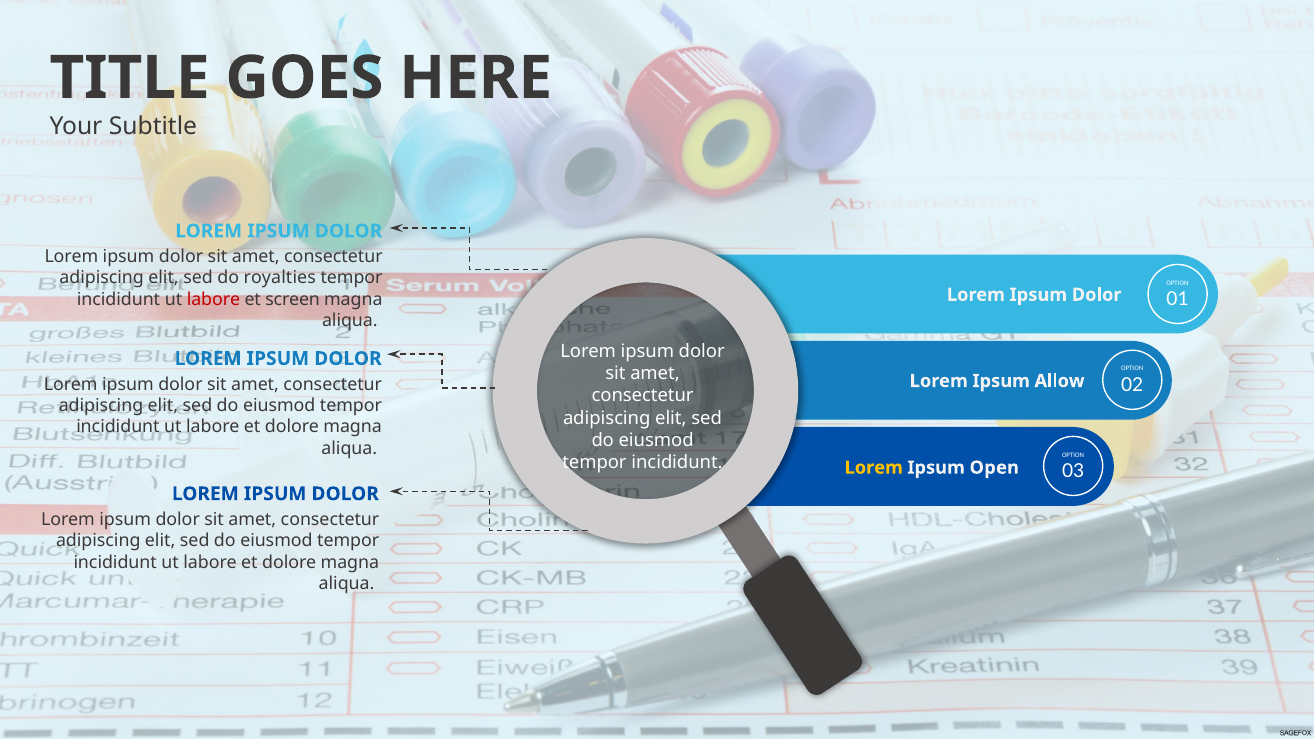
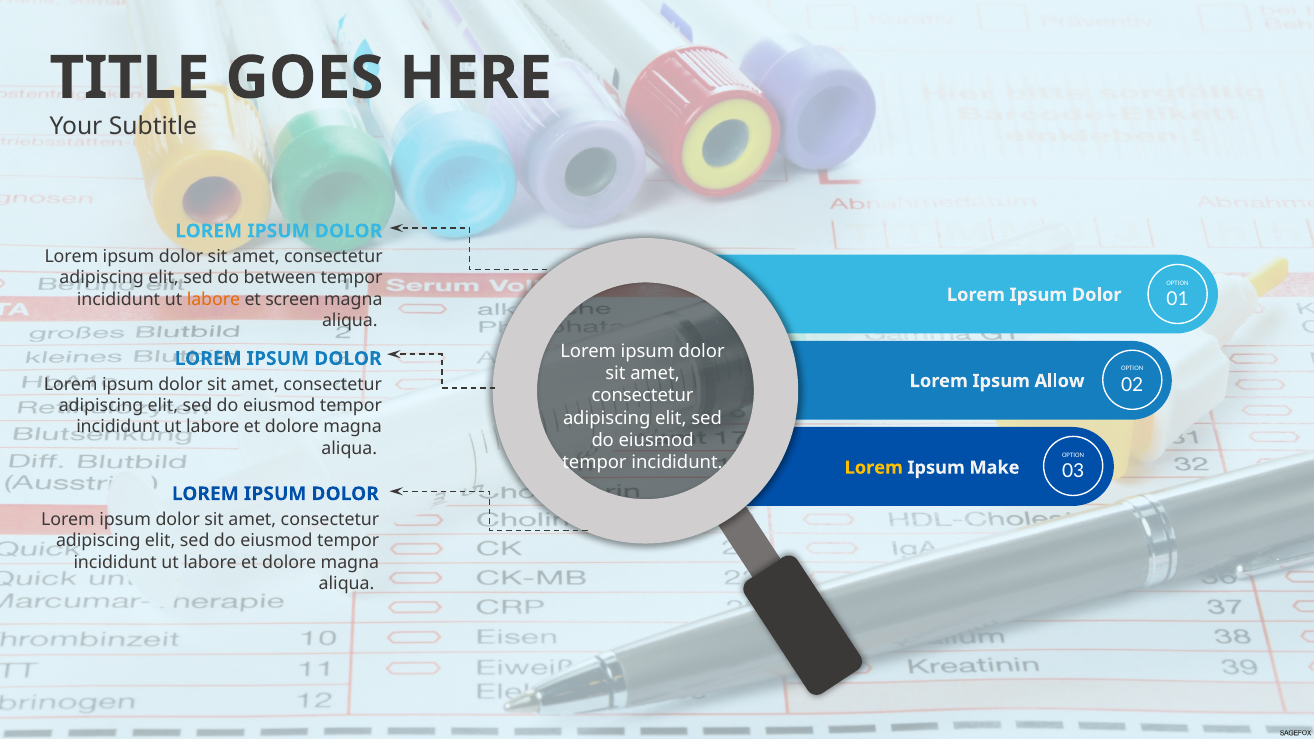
royalties: royalties -> between (280, 278)
labore colour: red -> orange (213, 300)
Open: Open -> Make (994, 468)
